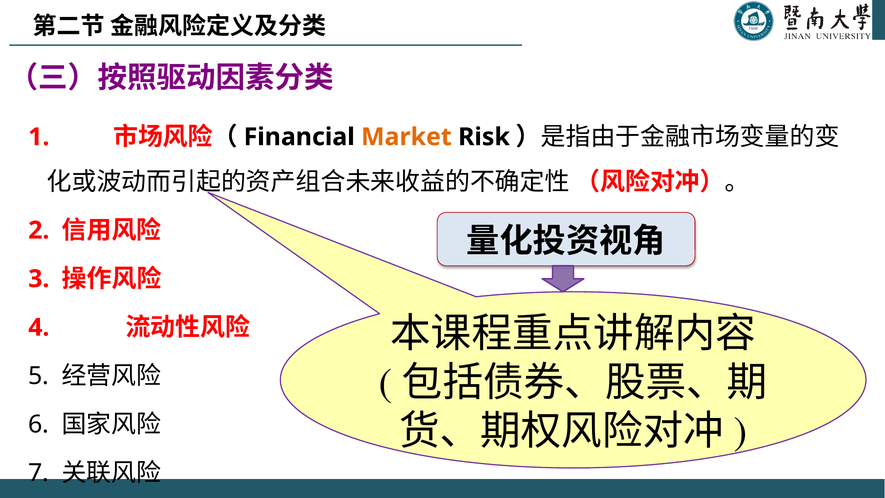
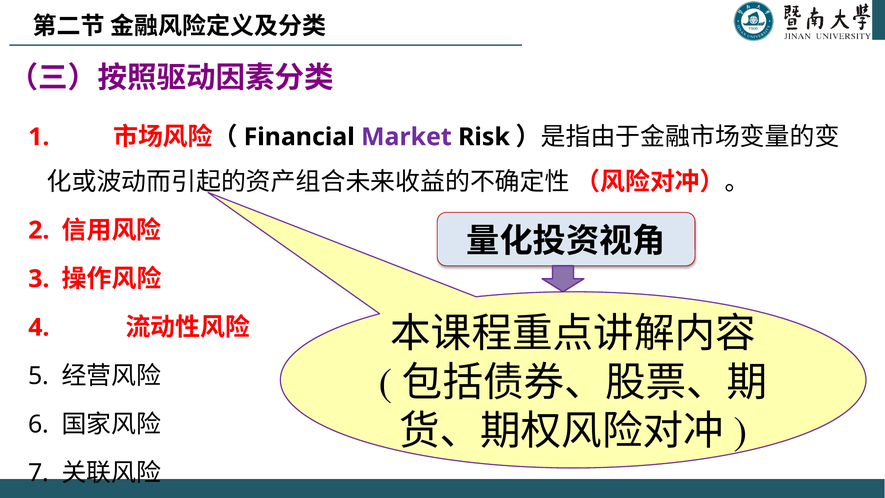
Market colour: orange -> purple (406, 137)
